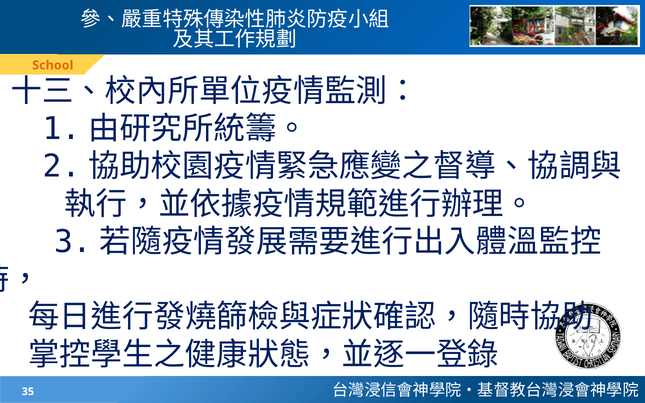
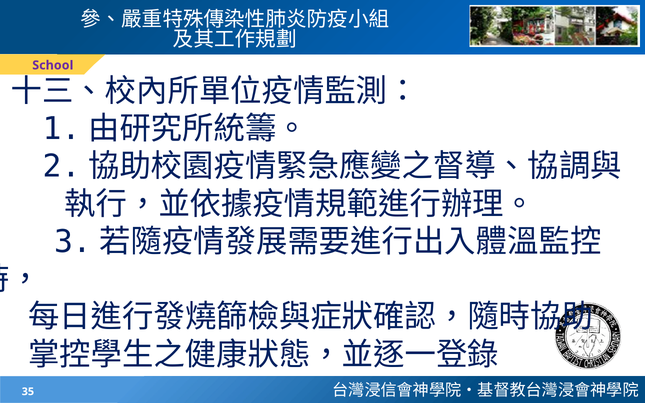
School colour: orange -> purple (53, 65)
